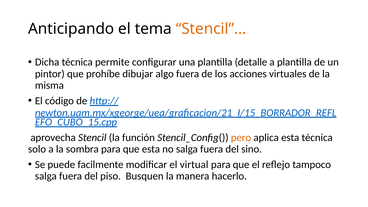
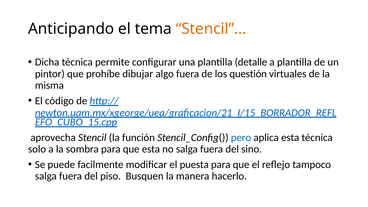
acciones: acciones -> questión (248, 74)
pero colour: orange -> blue (241, 138)
virtual: virtual -> puesta (194, 165)
